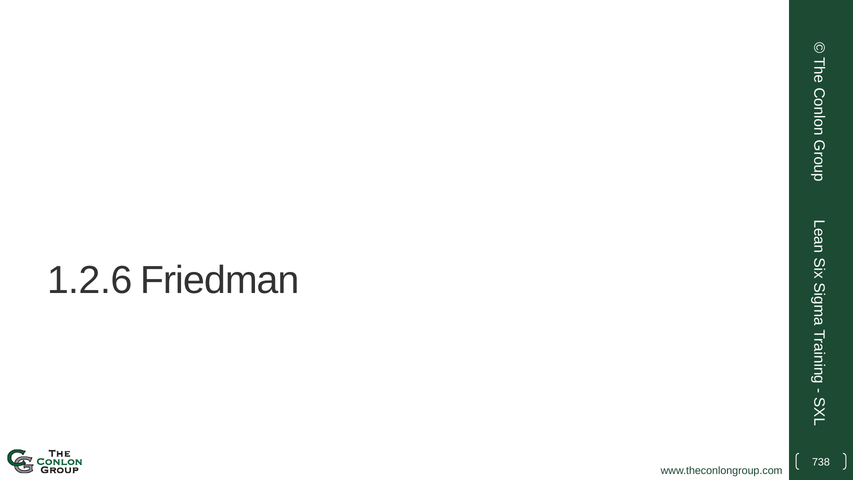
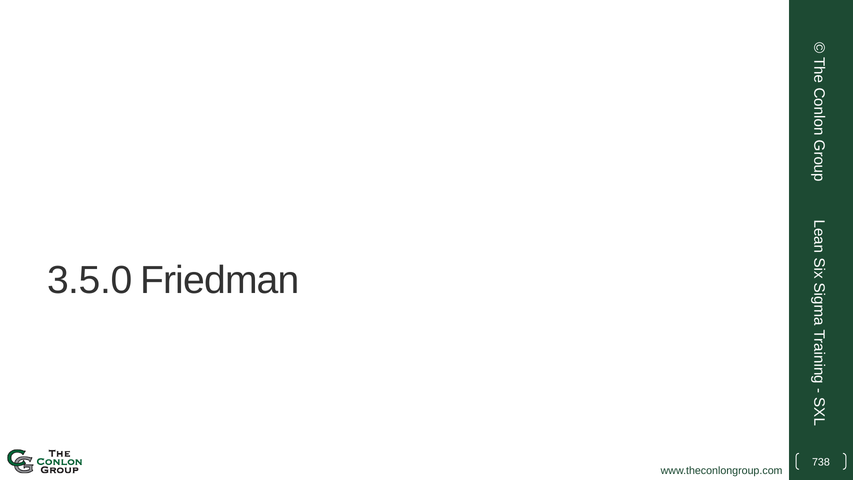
1.2.6: 1.2.6 -> 3.5.0 (90, 280)
